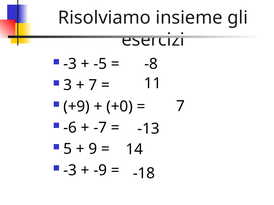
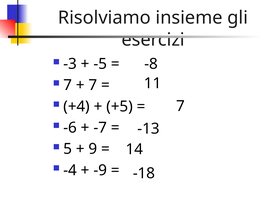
3: 3 -> 7 (68, 85)
+9: +9 -> +4 (77, 107)
+0: +0 -> +5 (120, 107)
-3: -3 -> -4 (70, 171)
